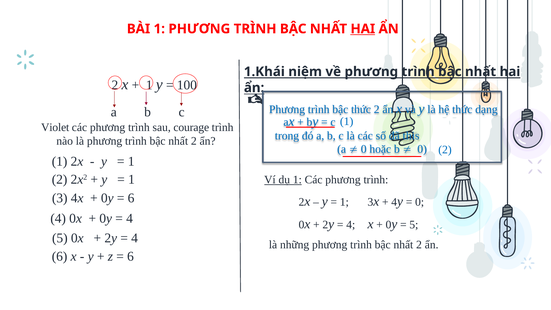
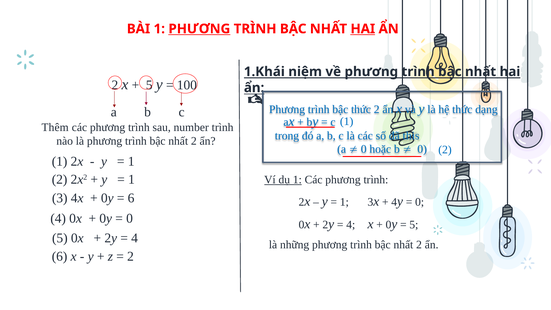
PHƯƠNG underline: none -> present (199, 29)
1: 1 -> 5 (149, 85)
Violet: Violet -> Thêm (55, 127)
courage: courage -> number (191, 127)
4: 4 -> 0 (130, 218)
6: 6 -> 2 (130, 256)
